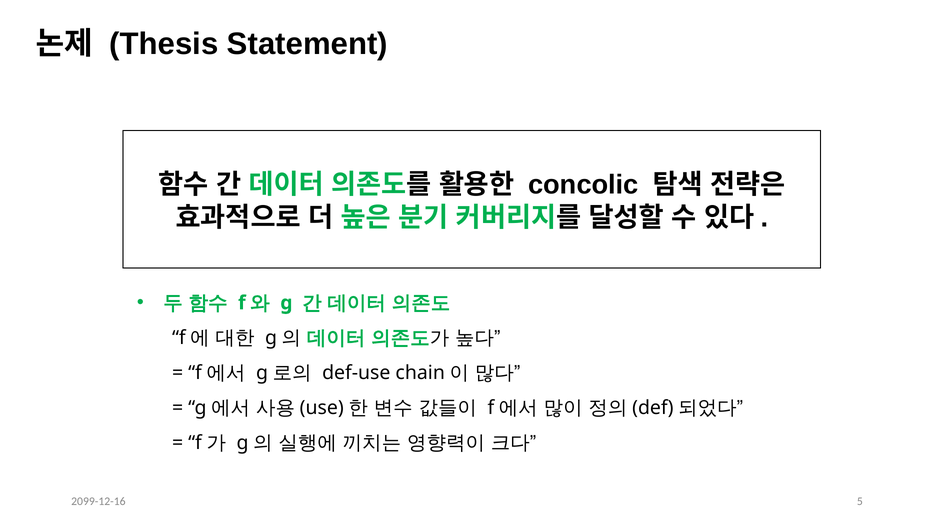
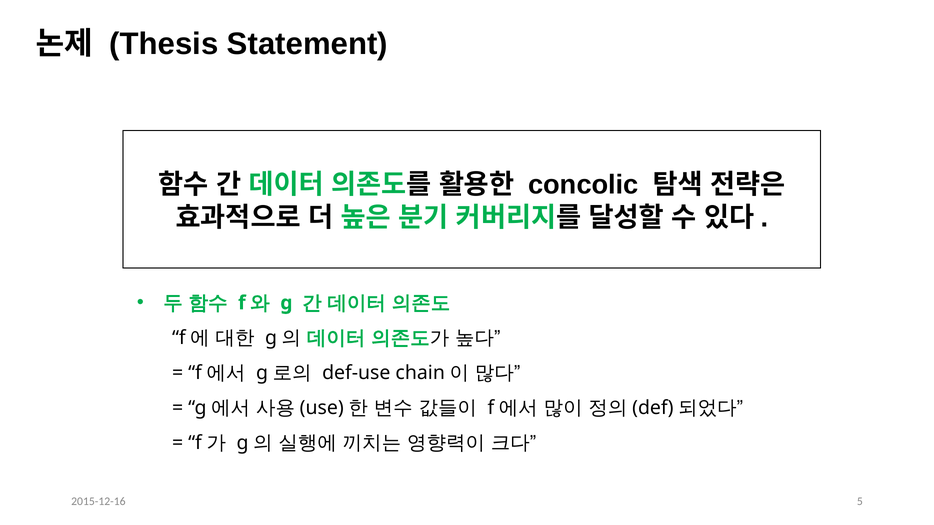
2099-12-16: 2099-12-16 -> 2015-12-16 (98, 502)
